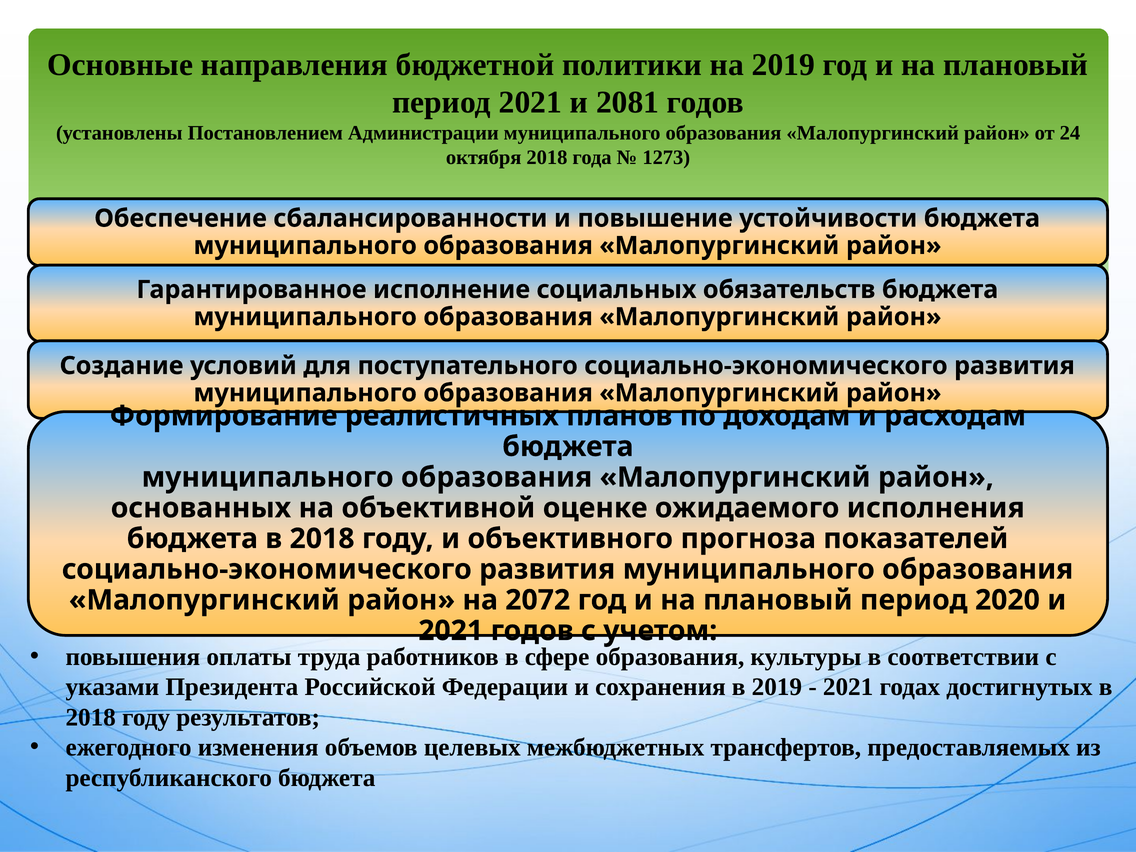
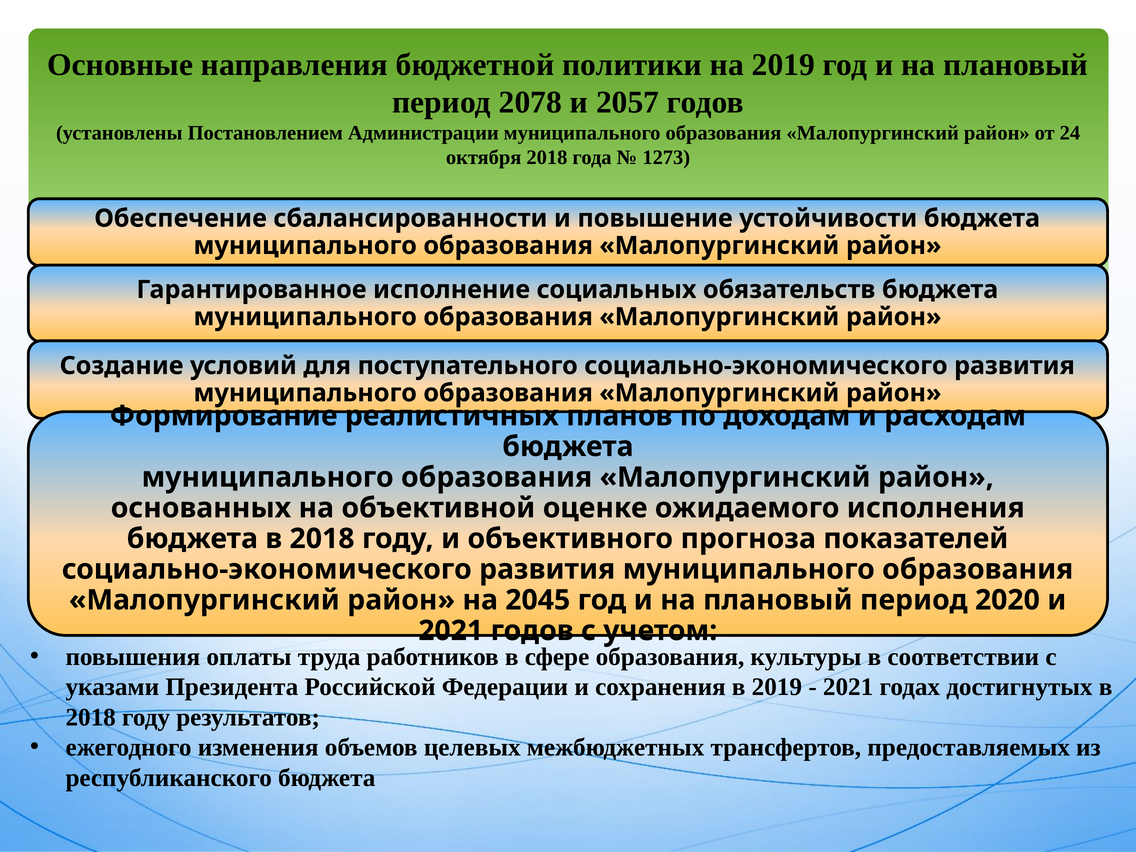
период 2021: 2021 -> 2078 (530, 103)
2081: 2081 -> 2057 (628, 103)
2072: 2072 -> 2045 (538, 600)
